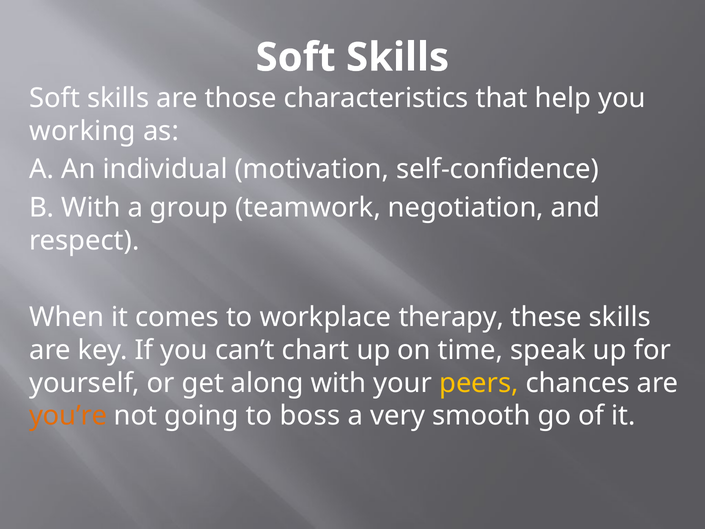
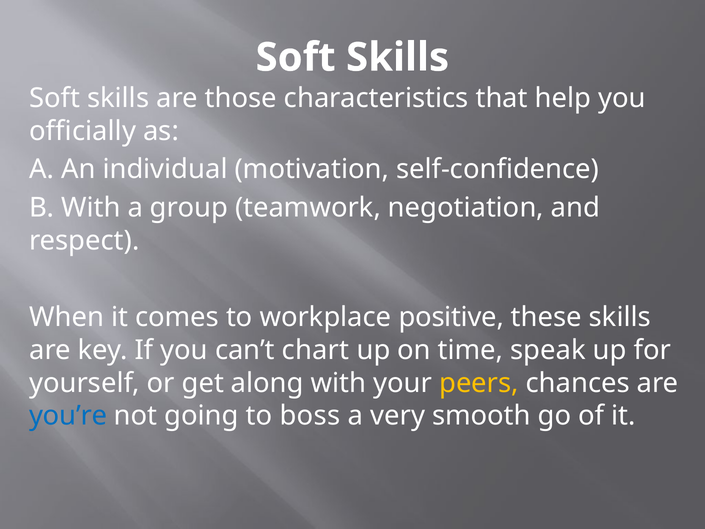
working: working -> officially (83, 131)
therapy: therapy -> positive (451, 317)
you’re colour: orange -> blue (68, 416)
